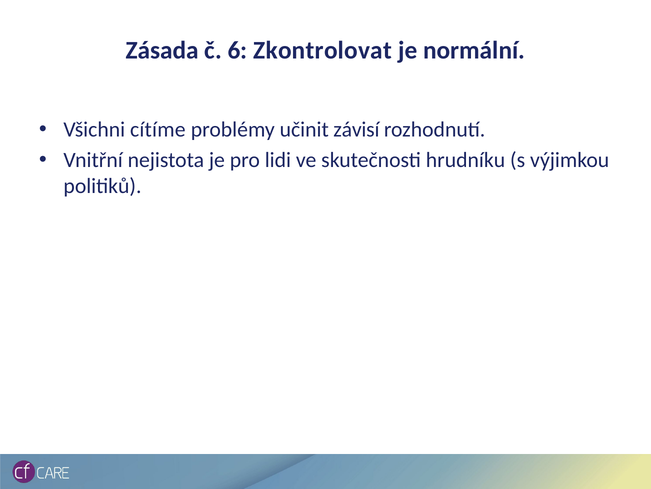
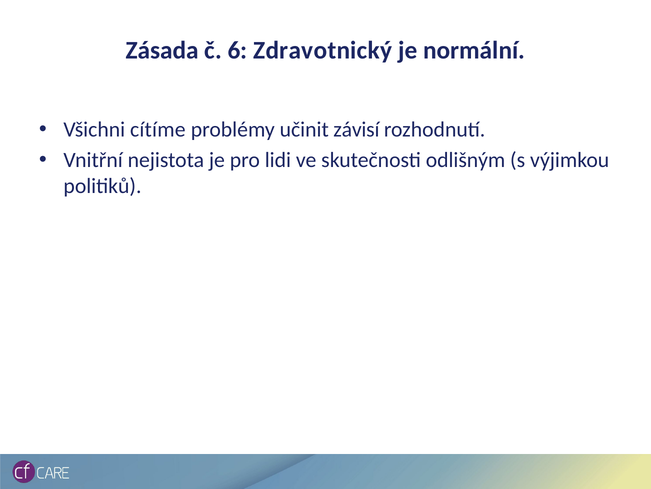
Zkontrolovat: Zkontrolovat -> Zdravotnický (323, 50)
hrudníku: hrudníku -> odlišným (466, 160)
